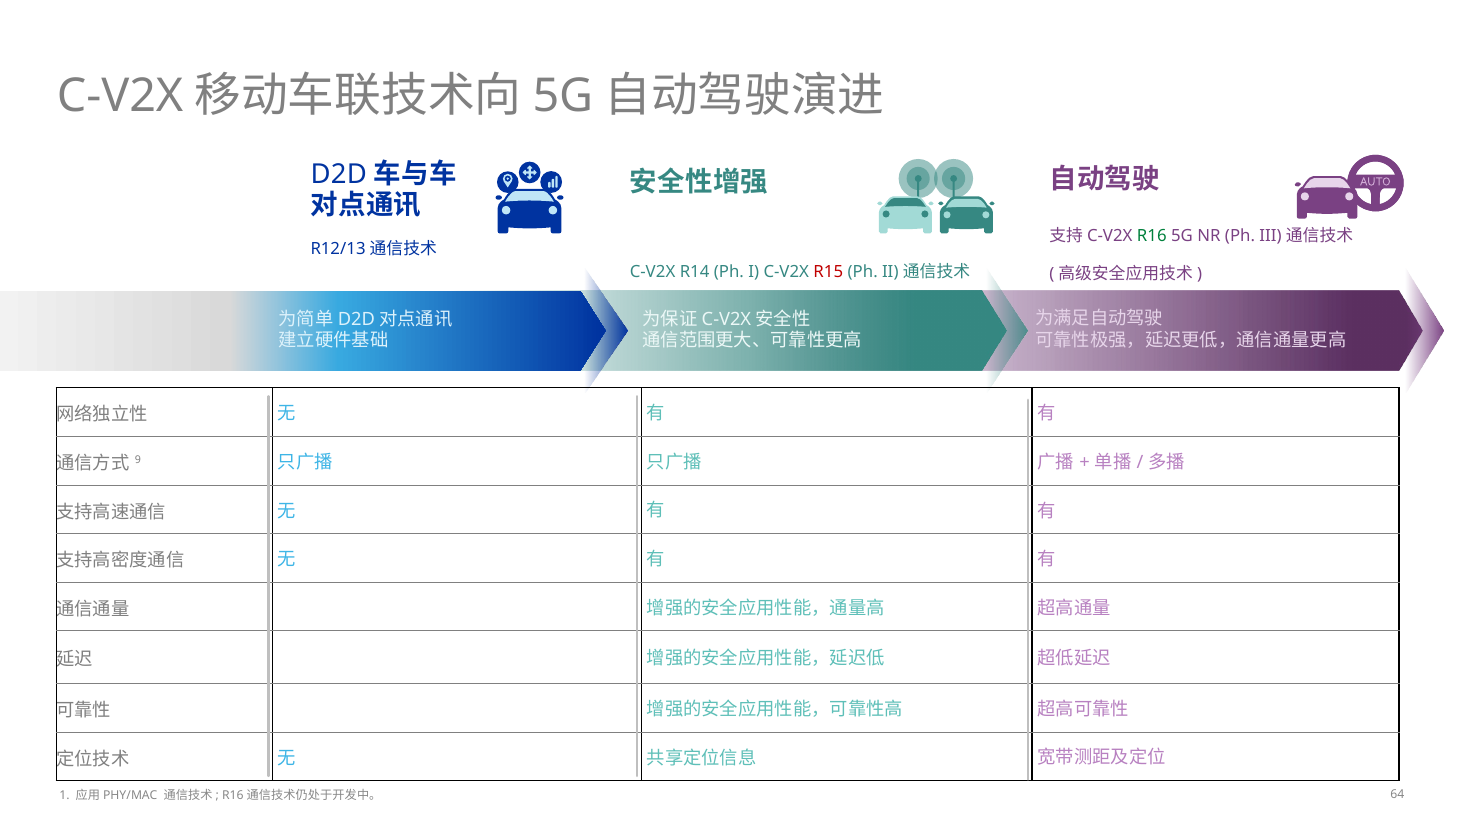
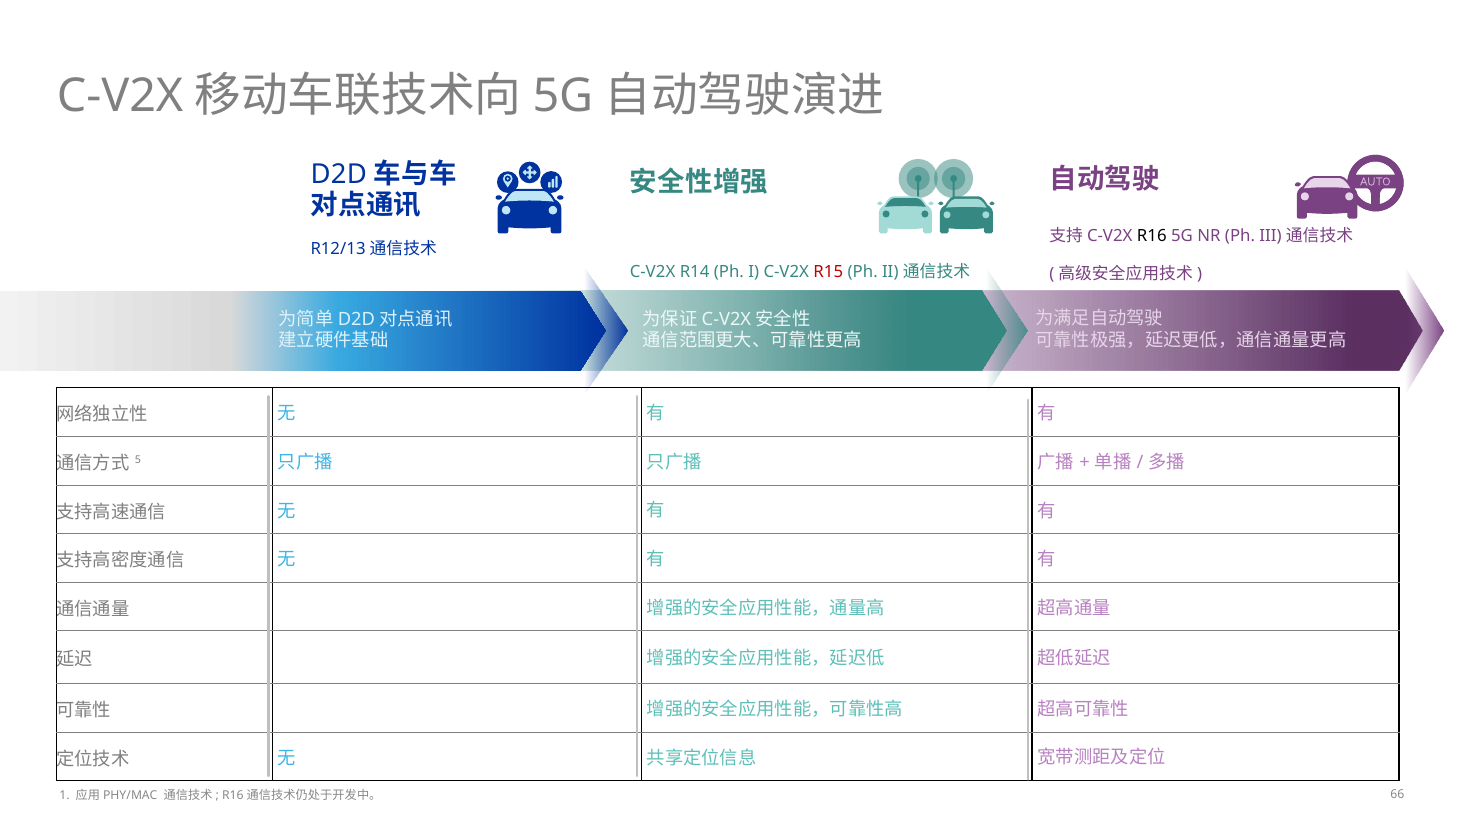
R16 colour: green -> black (1152, 236)
9: 9 -> 5 (138, 460)
64: 64 -> 66 (1397, 795)
